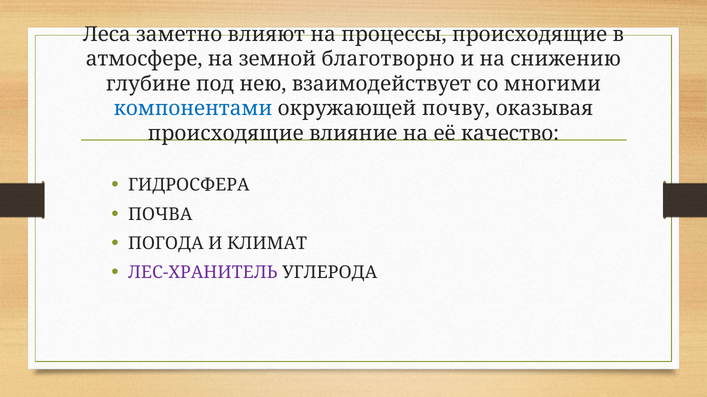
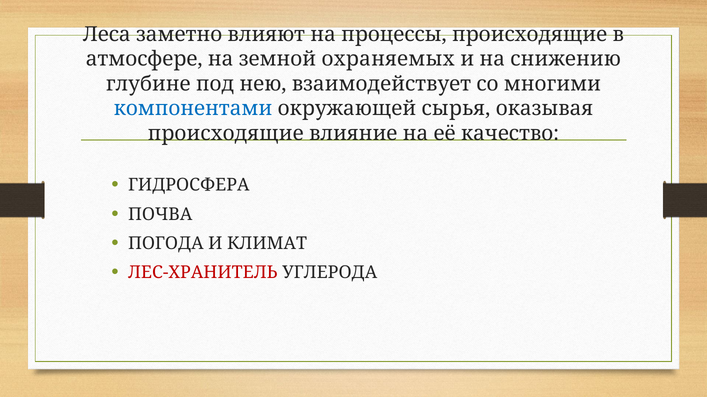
благотворно: благотворно -> охраняемых (388, 59)
почву: почву -> сырья (456, 109)
ЛЕС-ХРАНИТЕЛЬ colour: purple -> red (203, 273)
